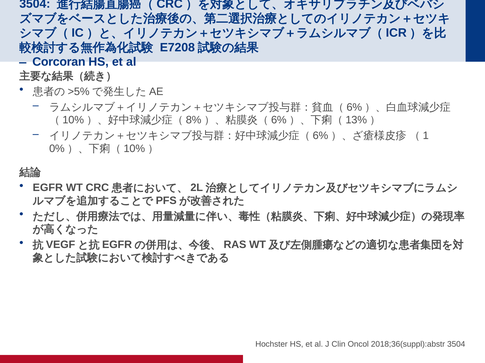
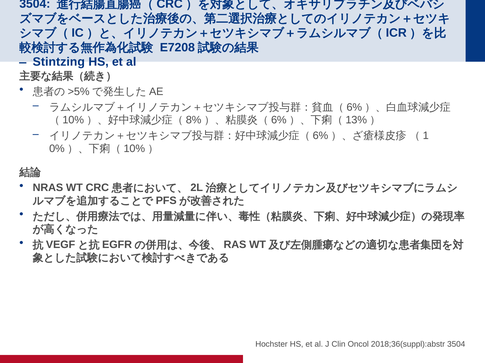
Corcoran: Corcoran -> Stintzing (59, 62)
EGFR: EGFR -> NRAS (48, 188)
